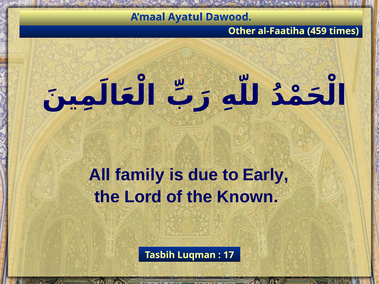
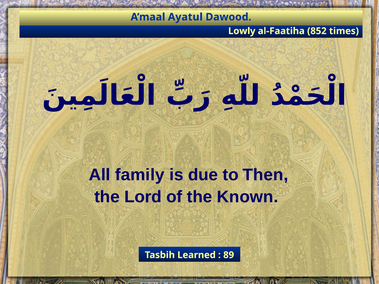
Other: Other -> Lowly (242, 31)
459: 459 -> 852 (317, 31)
Early: Early -> Then (265, 175)
Luqman: Luqman -> Learned (197, 255)
17: 17 -> 89 (229, 255)
